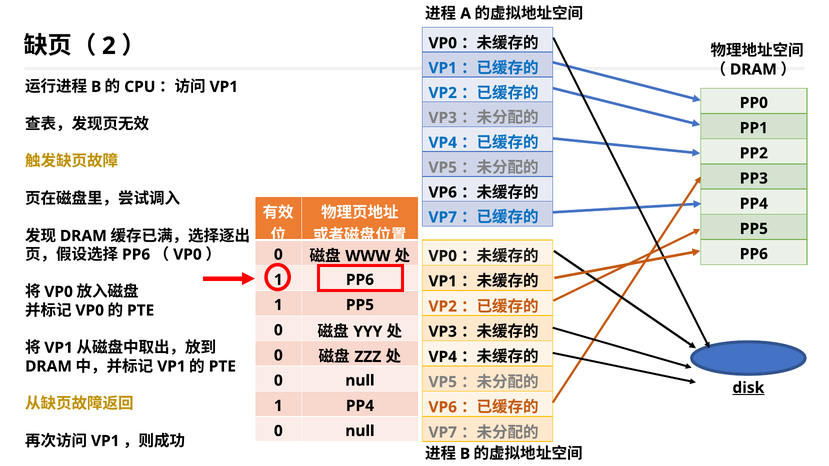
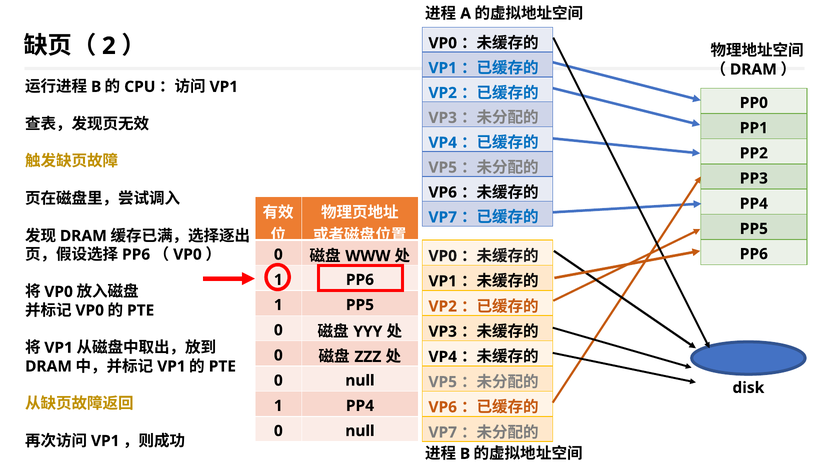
disk underline: present -> none (748, 388)
